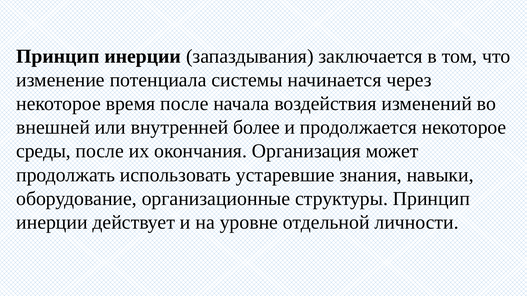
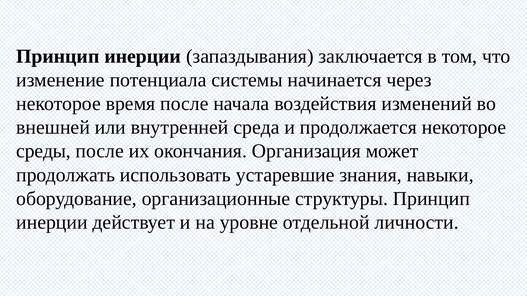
более: более -> среда (256, 128)
